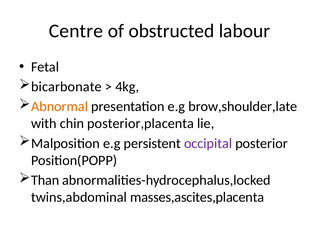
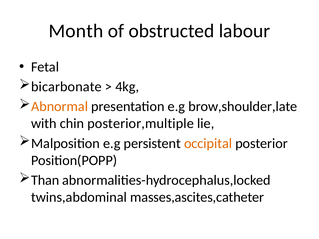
Centre: Centre -> Month (76, 31)
posterior,placenta: posterior,placenta -> posterior,multiple (141, 124)
occipital colour: purple -> orange (208, 144)
masses,ascites,placenta: masses,ascites,placenta -> masses,ascites,catheter (197, 197)
